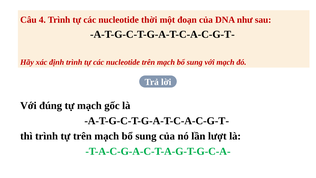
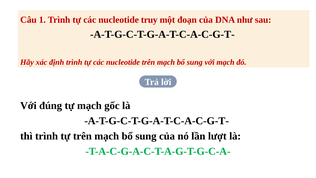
4: 4 -> 1 (42, 20)
thời: thời -> truy (149, 20)
